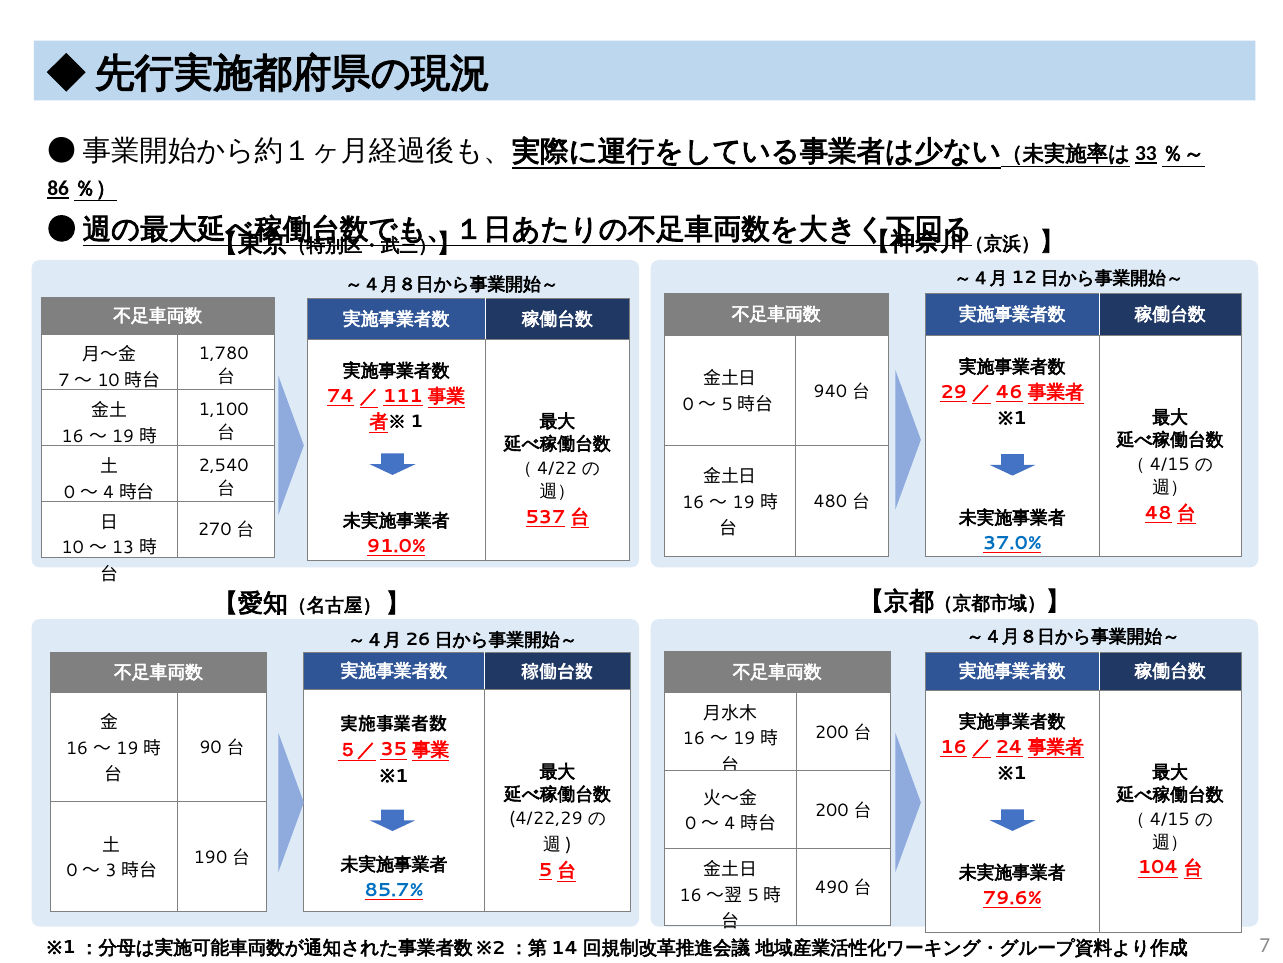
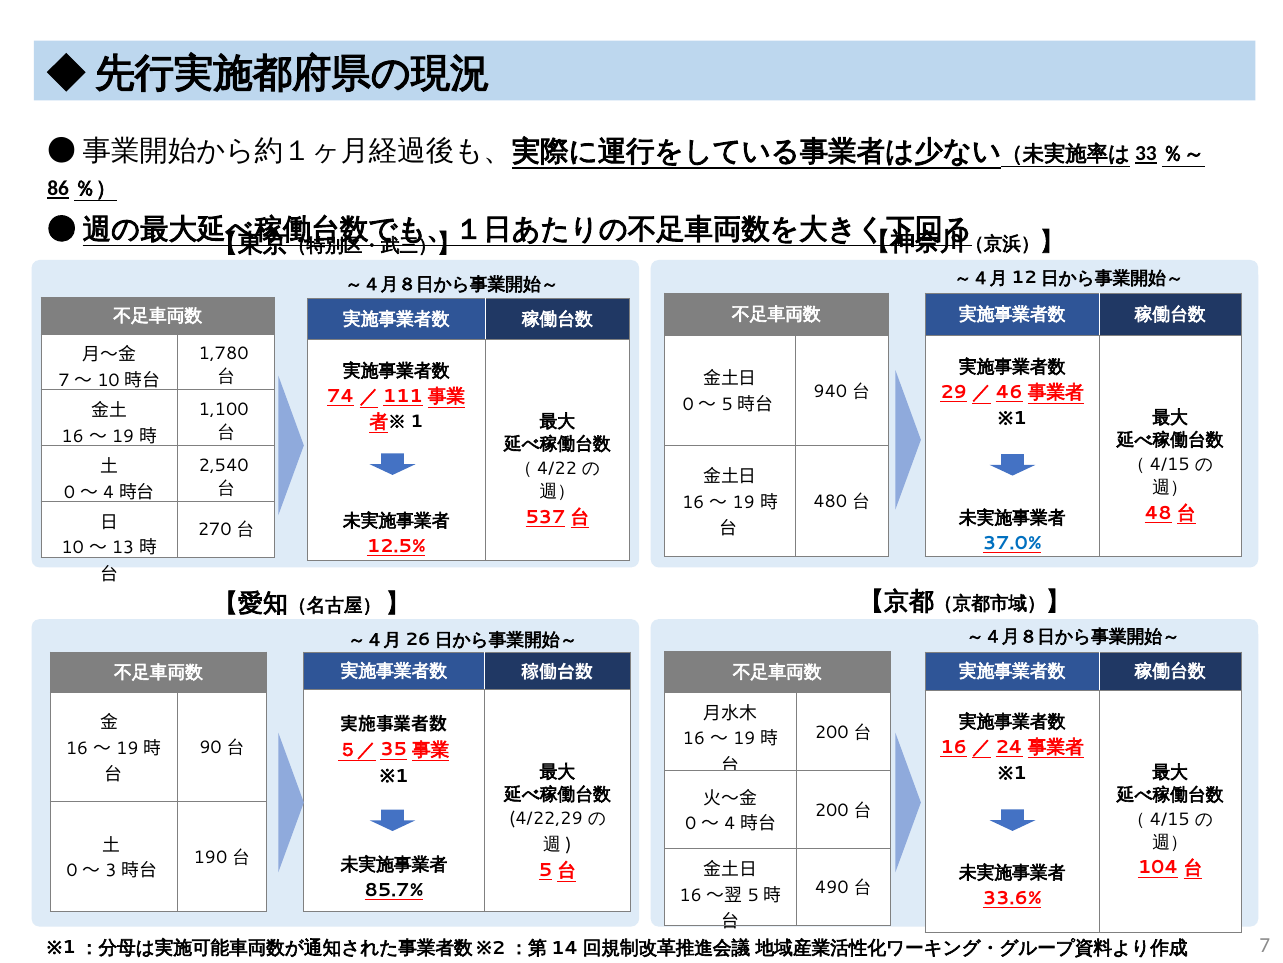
91.0%: 91.0% -> 12.5% (396, 546)
85.7% colour: blue -> black (394, 889)
79.6%: 79.6% -> 33.6% (1012, 897)
